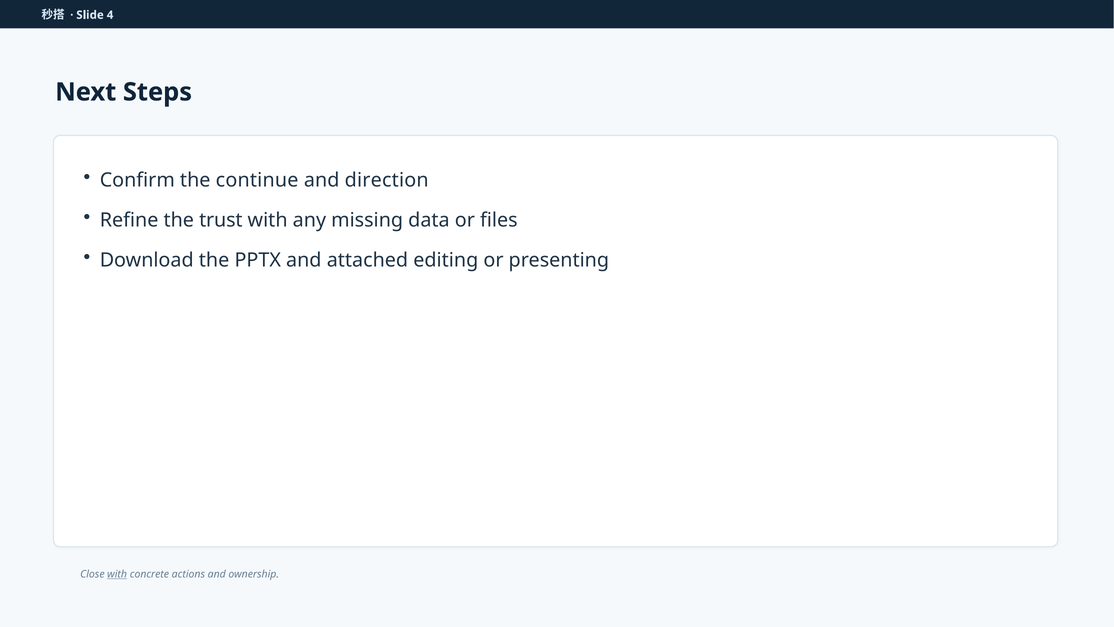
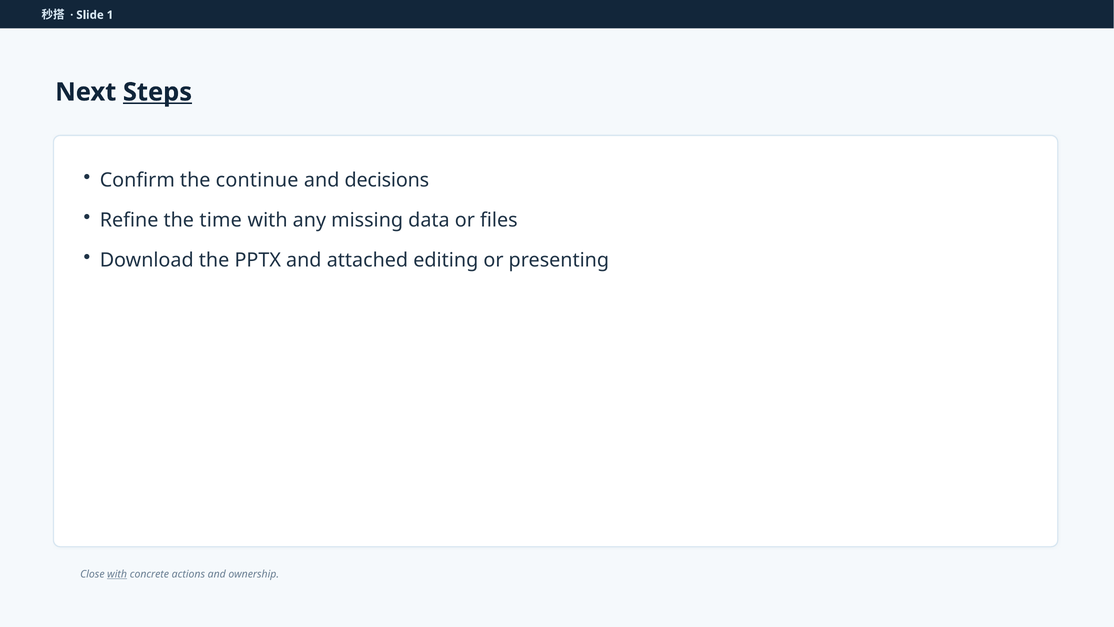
4: 4 -> 1 (110, 15)
Steps underline: none -> present (157, 92)
direction: direction -> decisions (387, 180)
trust: trust -> time (221, 220)
